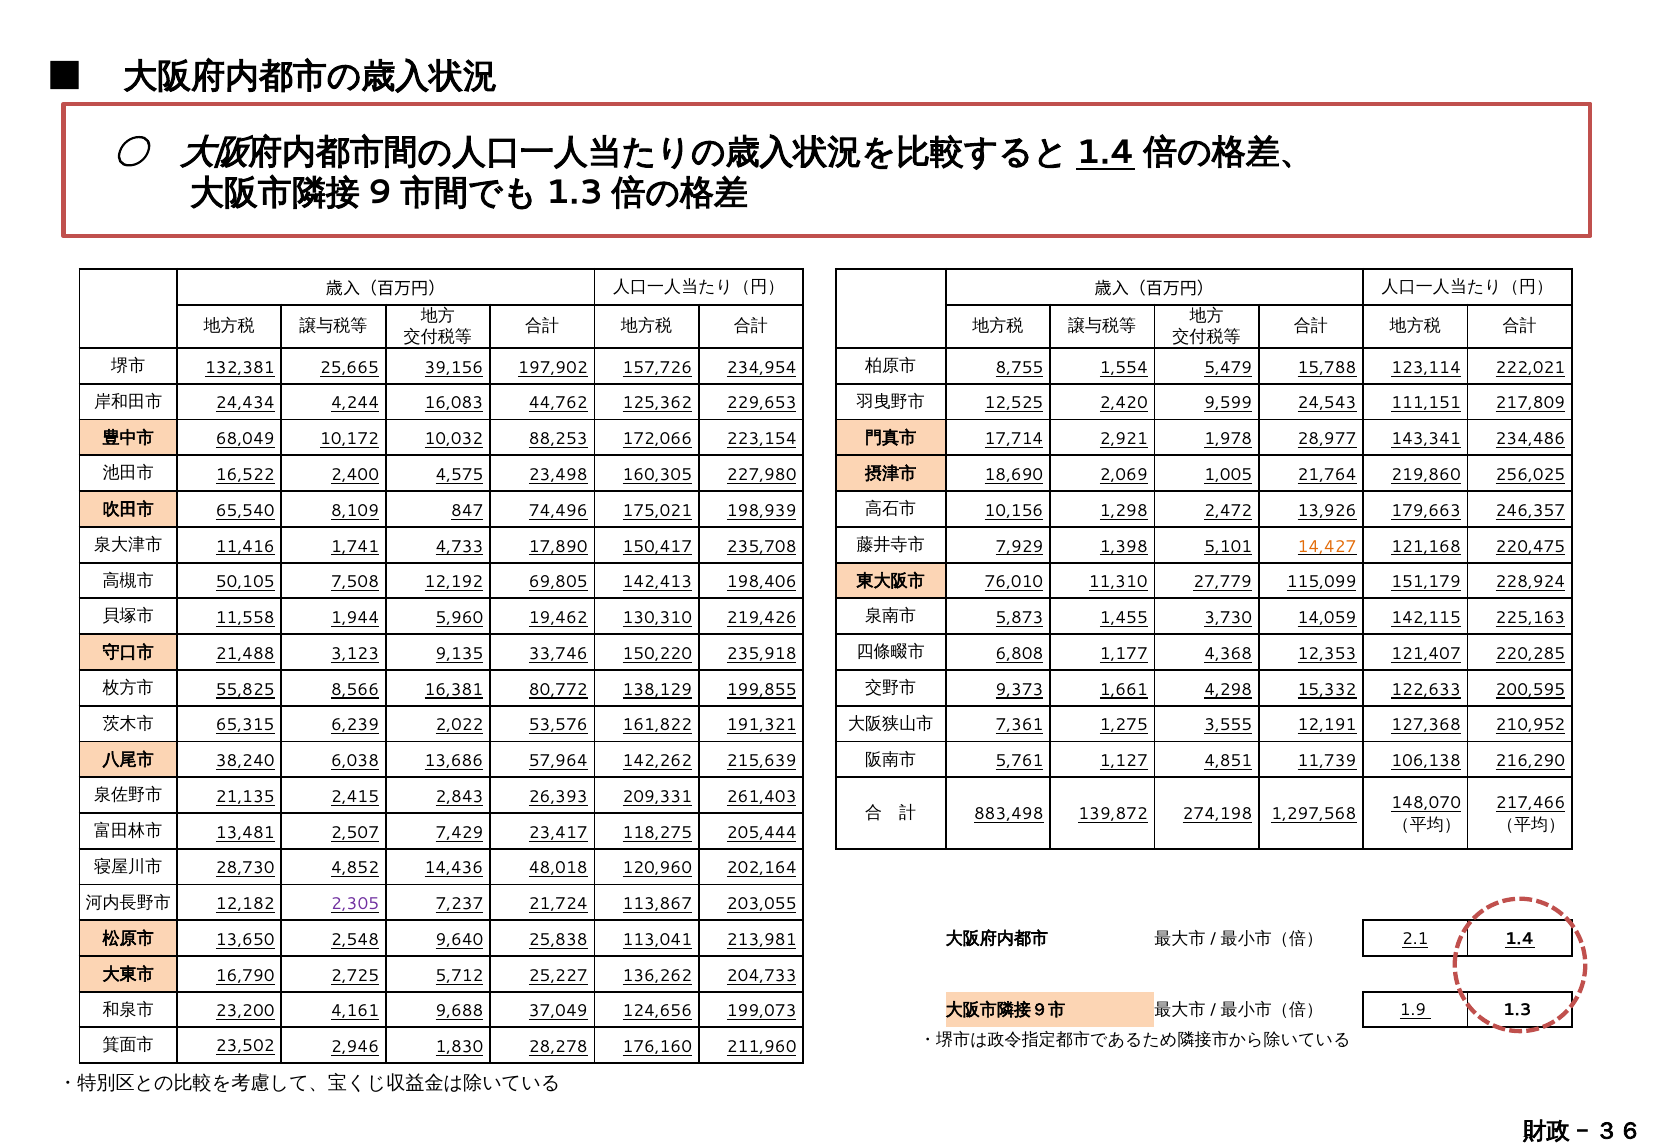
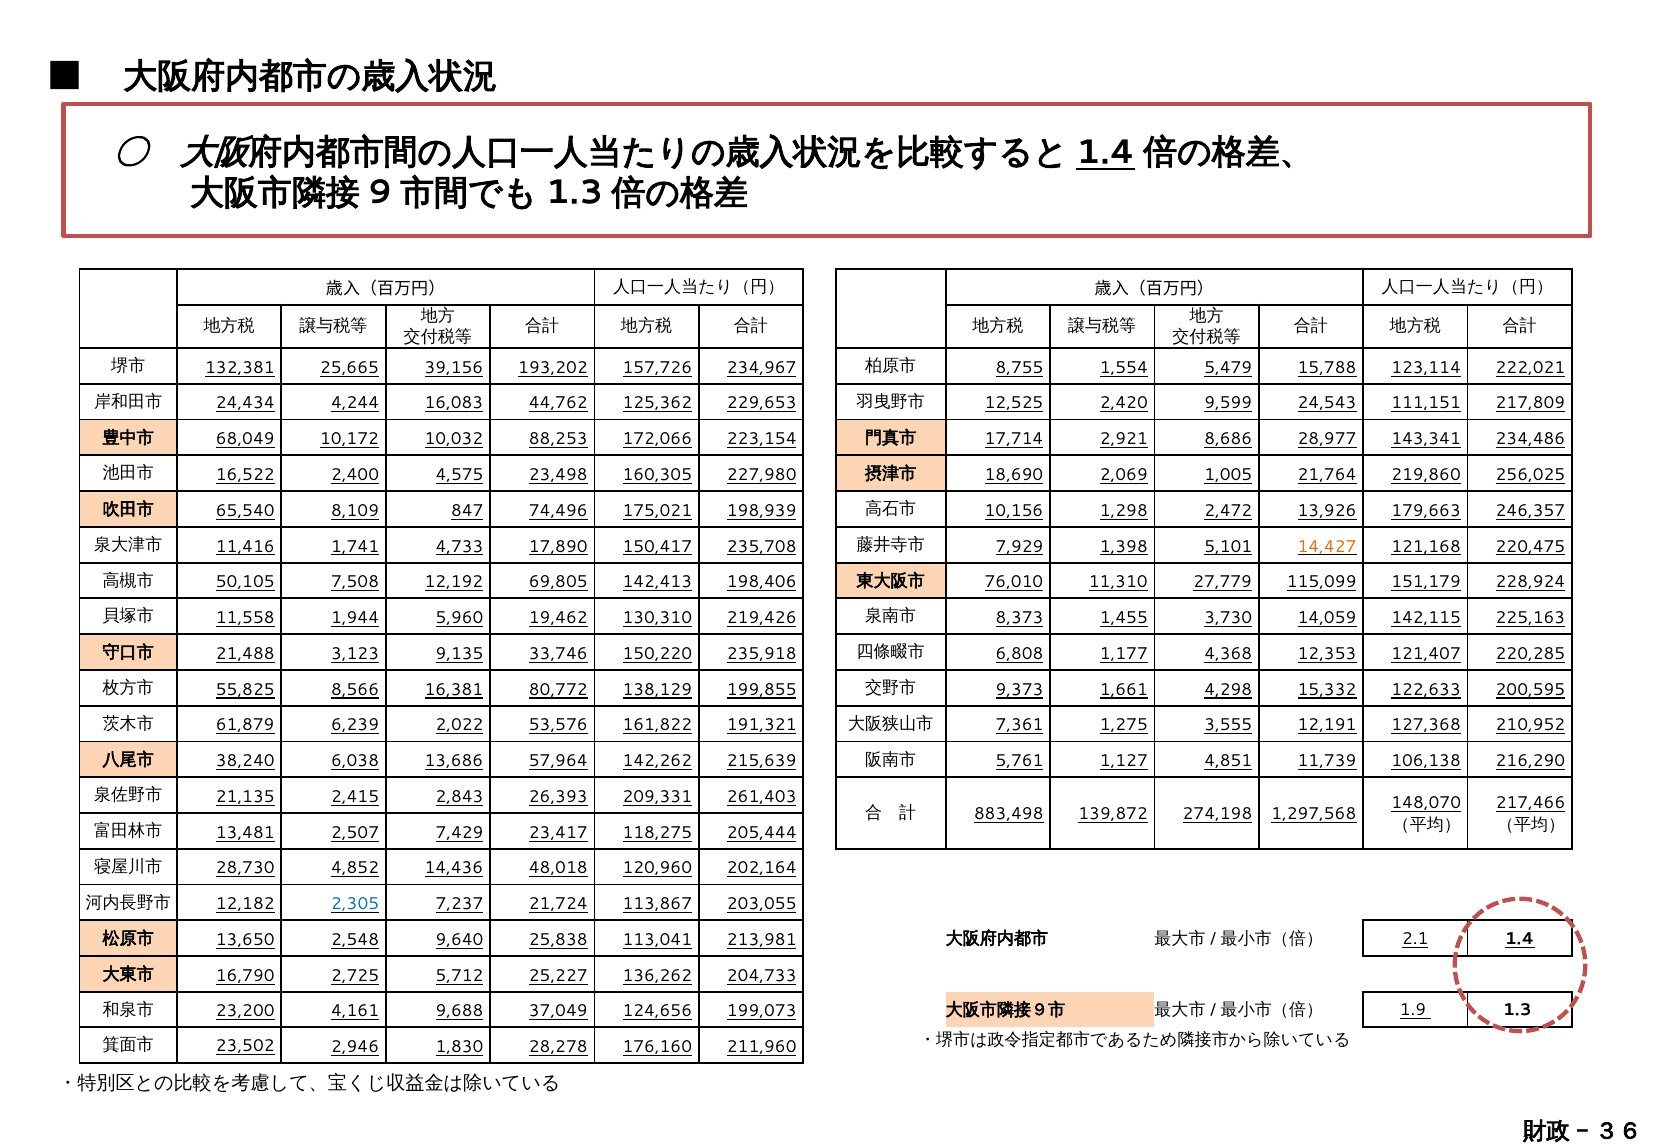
197,902: 197,902 -> 193,202 (553, 368)
234,954: 234,954 -> 234,967 (762, 368)
1,978: 1,978 -> 8,686 (1228, 439)
5,873: 5,873 -> 8,373 (1020, 618)
65,315: 65,315 -> 61,879 (245, 725)
2,305 colour: purple -> blue (355, 904)
